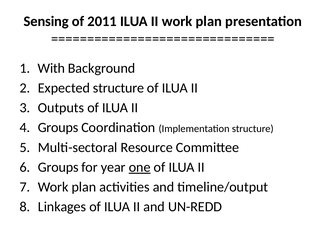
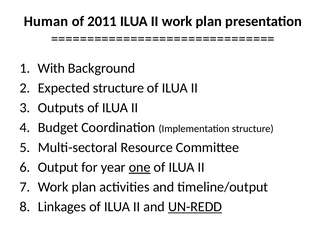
Sensing: Sensing -> Human (46, 21)
Groups: Groups -> Budget (58, 127)
Groups: Groups -> Output (58, 167)
UN-REDD underline: none -> present (195, 206)
